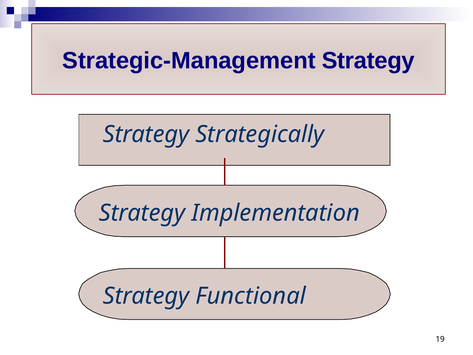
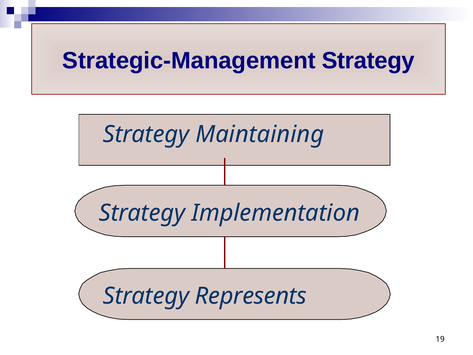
Strategically: Strategically -> Maintaining (260, 134)
Functional: Functional -> Represents (251, 296)
